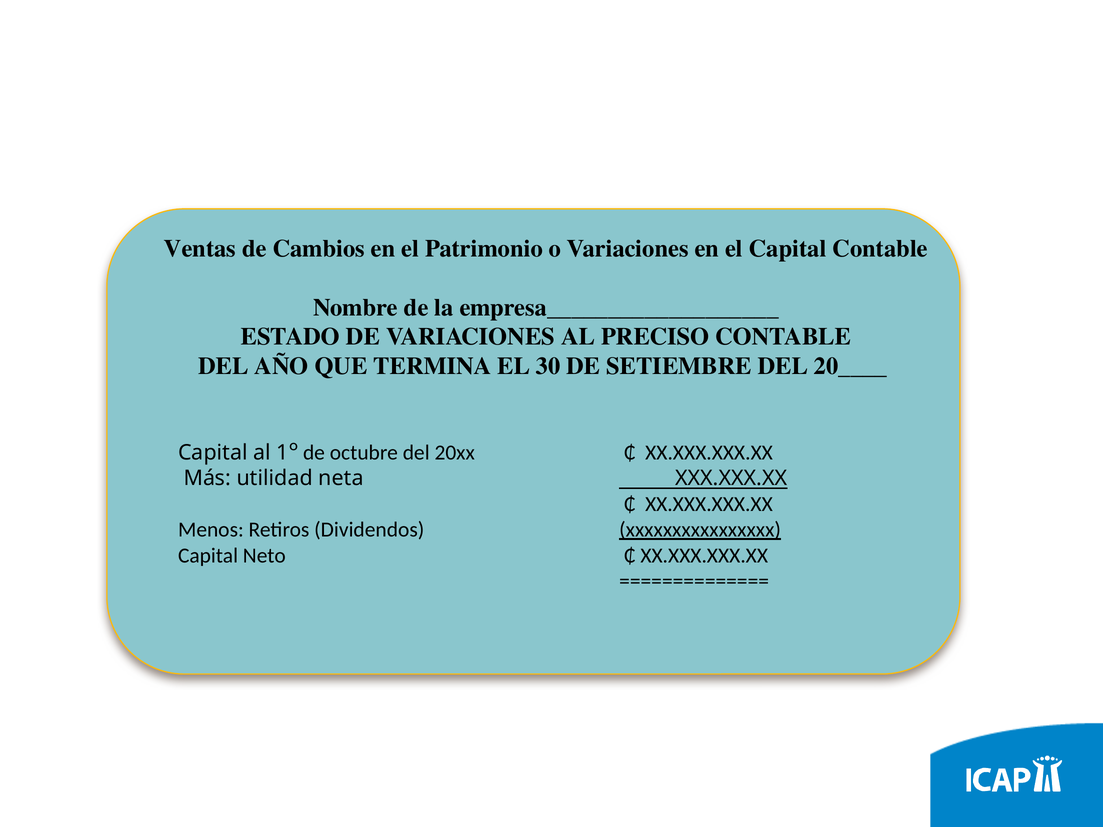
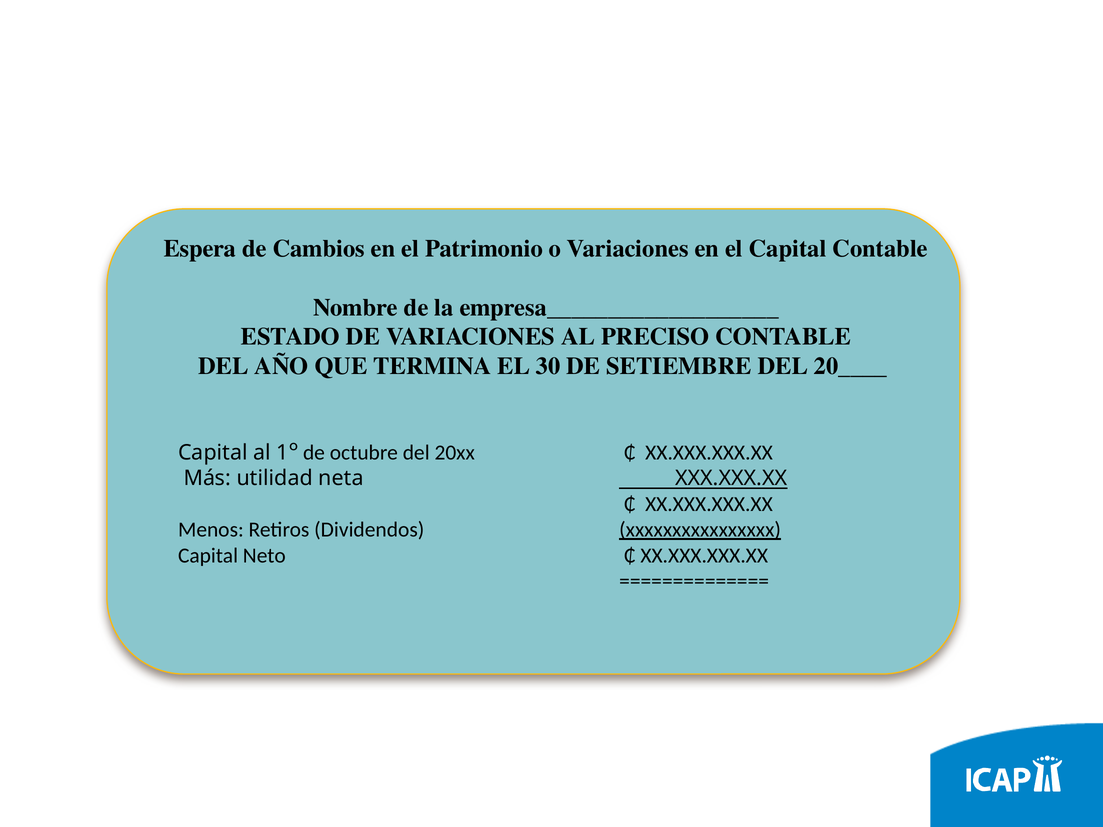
Ventas: Ventas -> Espera (200, 249)
